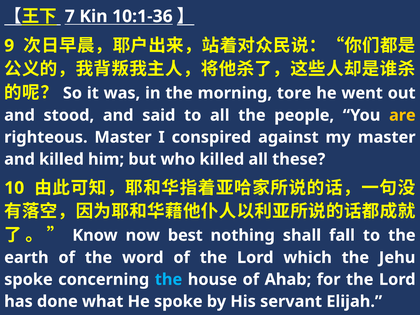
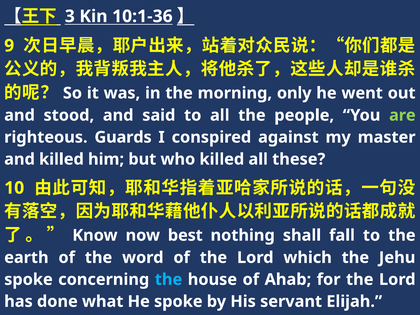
7: 7 -> 3 (70, 16)
tore: tore -> only (294, 93)
are colour: yellow -> light green (402, 115)
righteous Master: Master -> Guards (123, 137)
